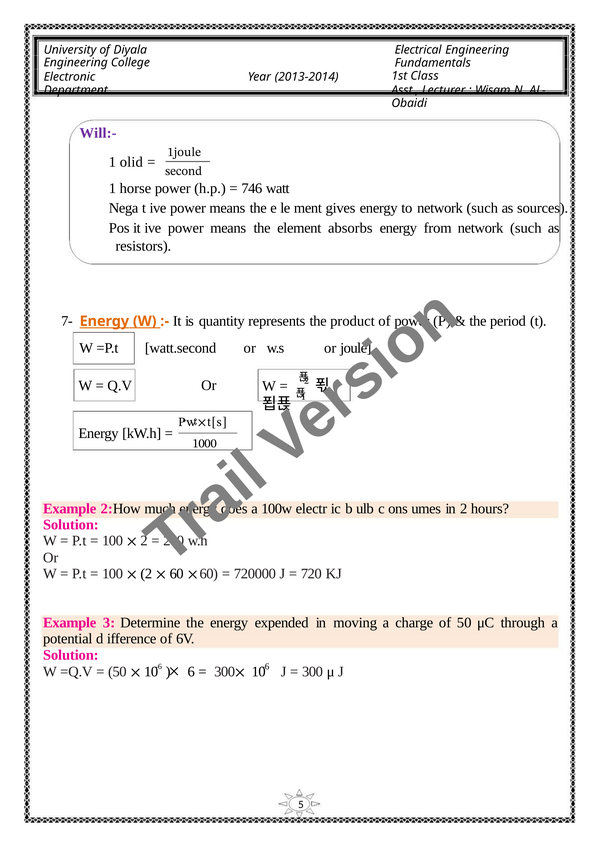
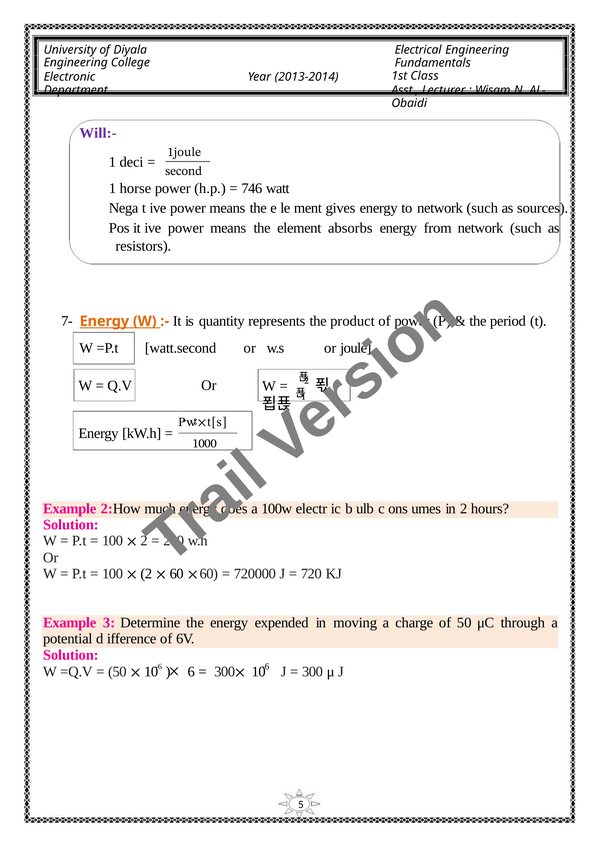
olid: olid -> deci (131, 162)
